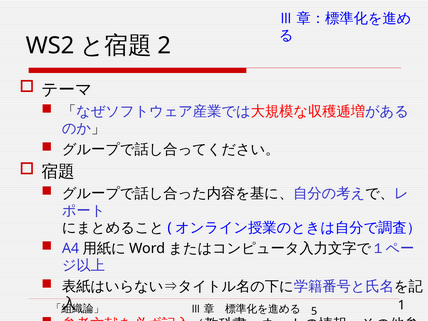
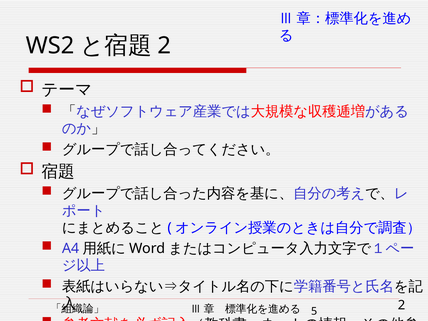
1: 1 -> 2 (402, 305)
